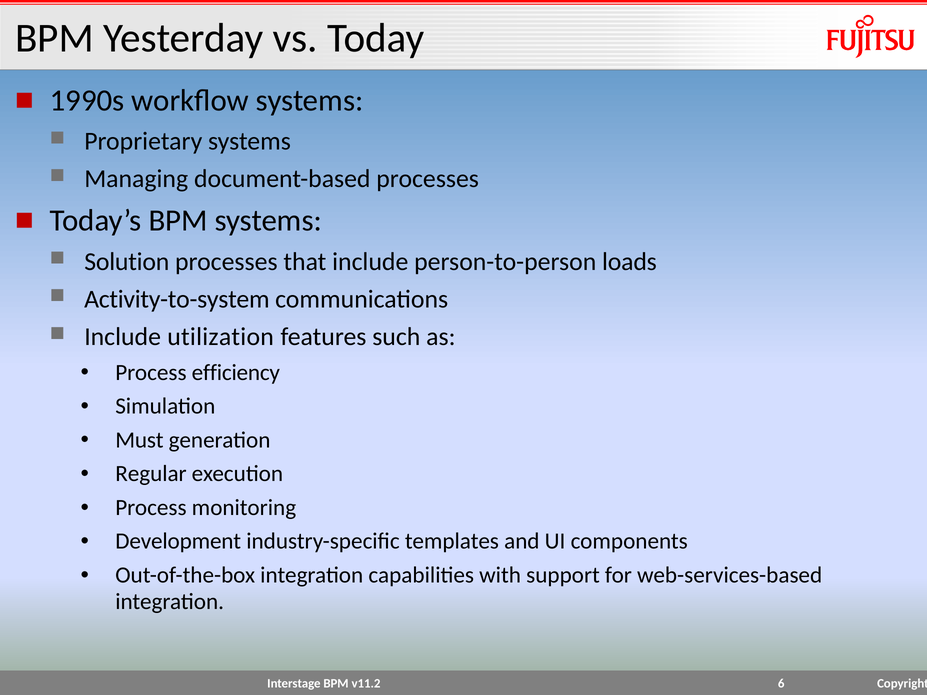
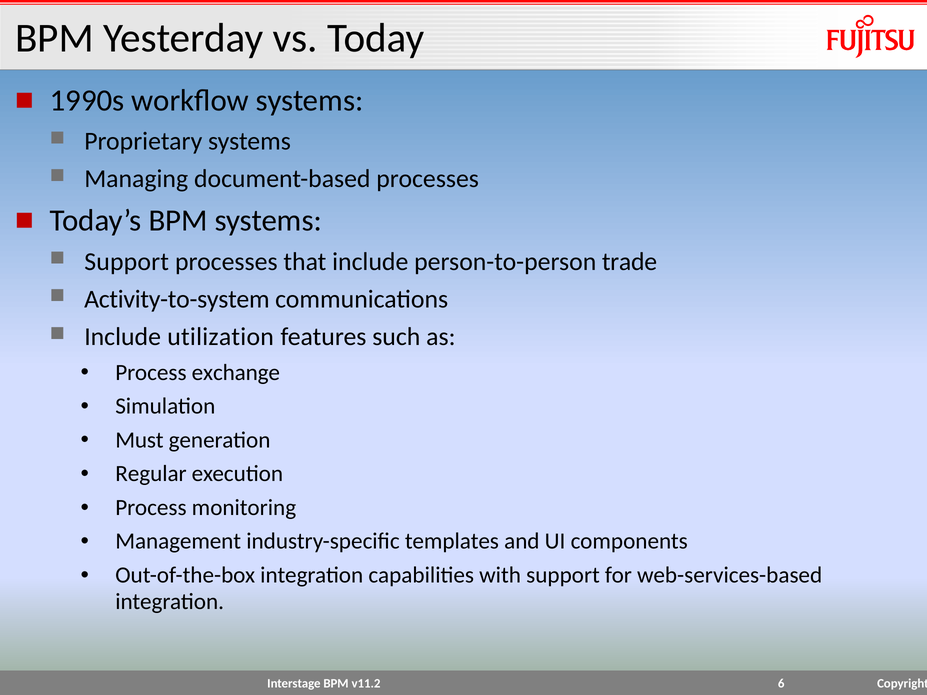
Solution: Solution -> Support (127, 262)
loads: loads -> trade (629, 262)
efficiency: efficiency -> exchange (236, 372)
Development: Development -> Management (178, 541)
